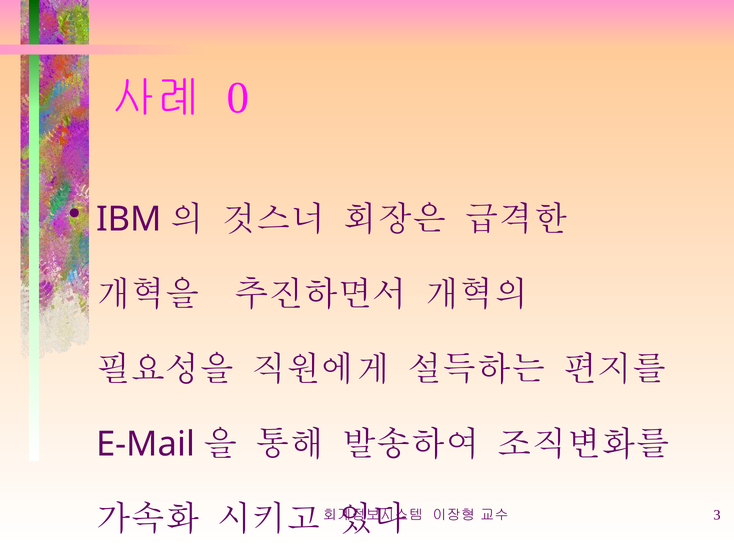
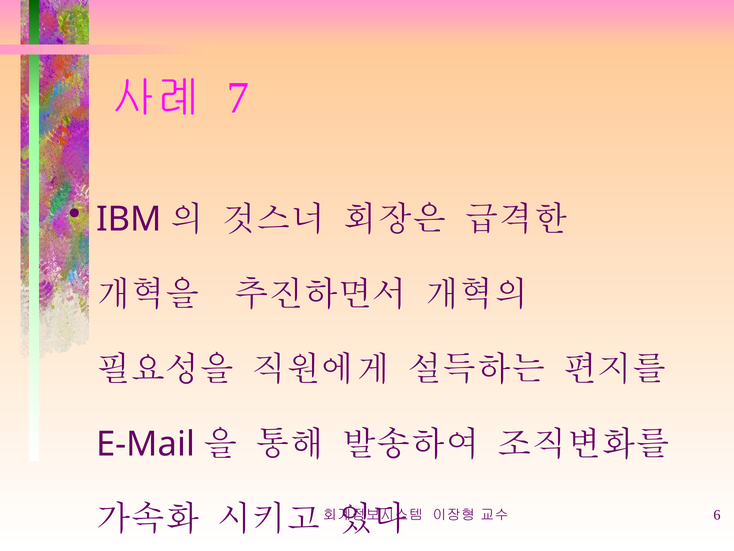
0: 0 -> 7 (238, 98)
3: 3 -> 6 (717, 515)
